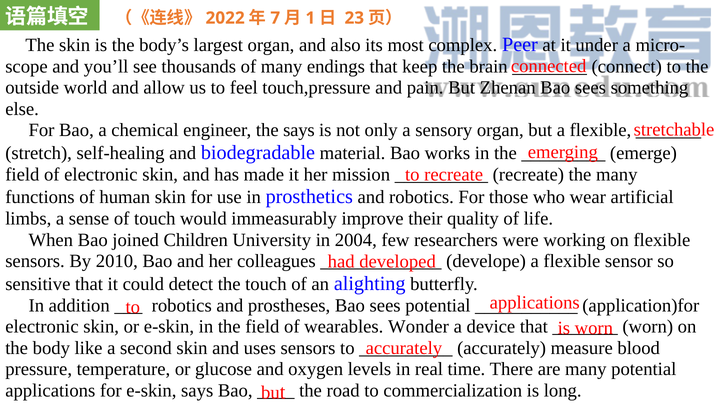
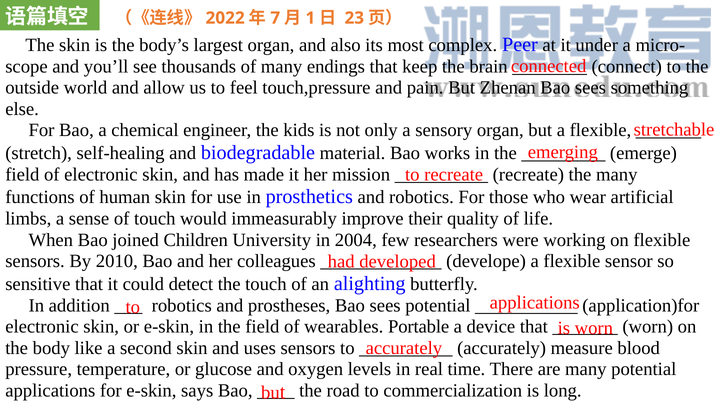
the says: says -> kids (299, 130)
Wonder: Wonder -> Portable (419, 327)
